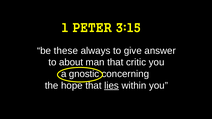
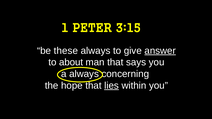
answer underline: none -> present (160, 51)
critic: critic -> says (136, 62)
gnostic: gnostic -> always (84, 74)
